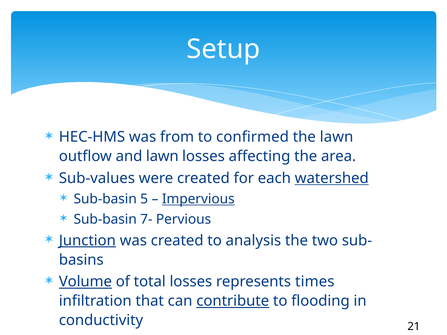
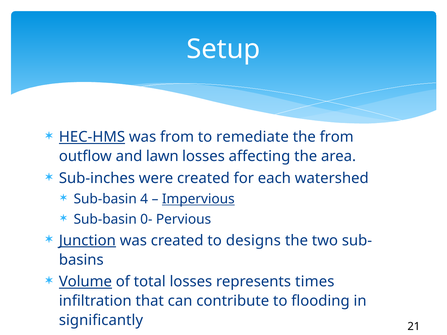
HEC-HMS underline: none -> present (92, 137)
confirmed: confirmed -> remediate (252, 137)
the lawn: lawn -> from (337, 137)
Sub-values: Sub-values -> Sub-inches (97, 178)
watershed underline: present -> none (332, 178)
5: 5 -> 4 (144, 199)
7-: 7- -> 0- (146, 219)
analysis: analysis -> designs (253, 241)
contribute underline: present -> none (233, 301)
conductivity: conductivity -> significantly (101, 321)
